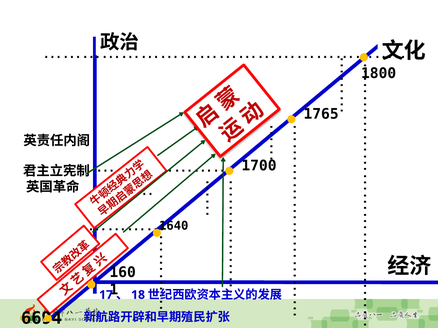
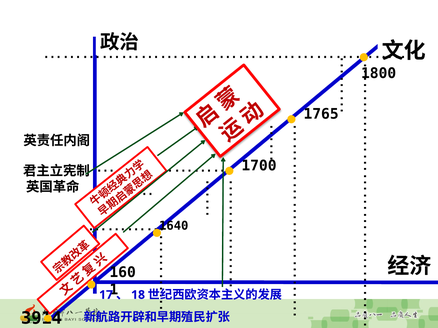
6694: 6694 -> 3914 (42, 319)
